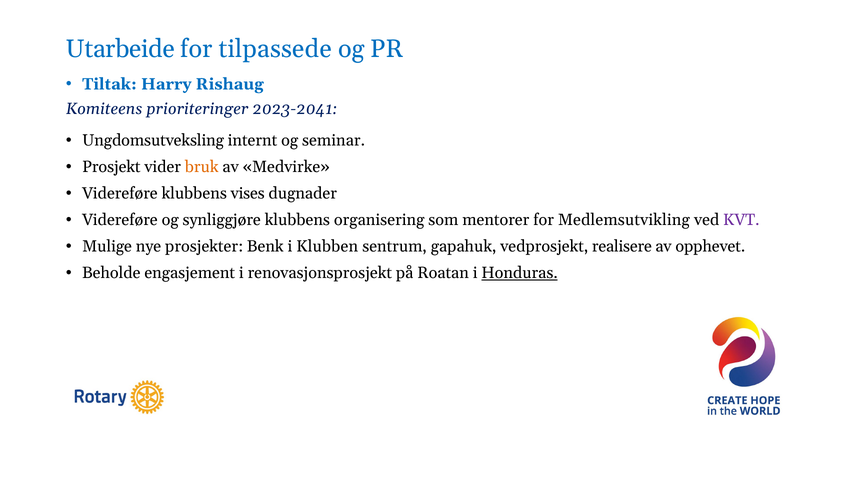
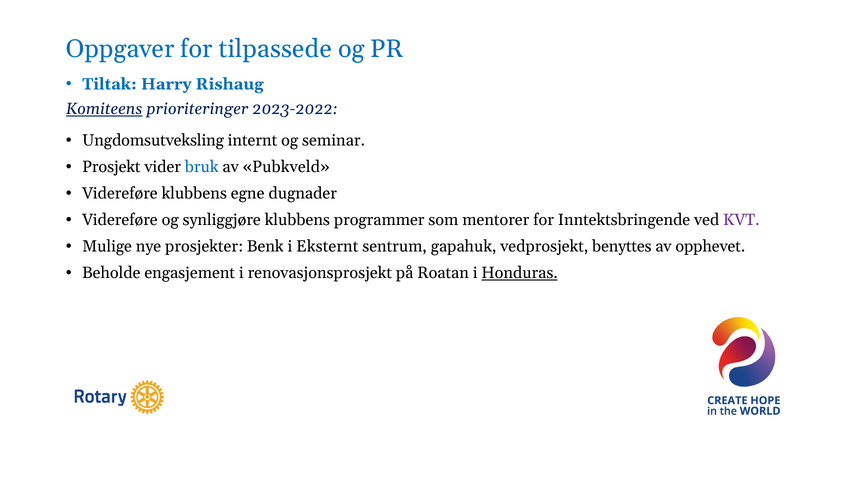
Utarbeide: Utarbeide -> Oppgaver (120, 49)
Komiteens underline: none -> present (104, 109)
2023-2041: 2023-2041 -> 2023-2022 (296, 109)
bruk colour: orange -> blue (202, 167)
Medvirke: Medvirke -> Pubkveld (286, 167)
vises: vises -> egne (248, 194)
organisering: organisering -> programmer (379, 220)
Medlemsutvikling: Medlemsutvikling -> Inntektsbringende (624, 220)
Klubben: Klubben -> Eksternt (327, 247)
realisere: realisere -> benyttes (622, 247)
